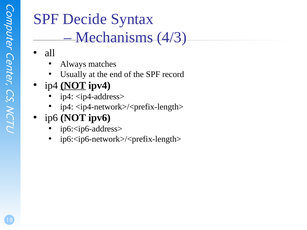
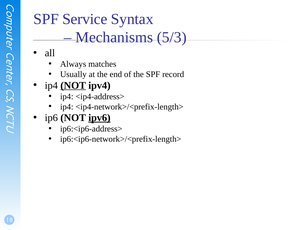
Decide: Decide -> Service (85, 19)
4/3: 4/3 -> 5/3 (172, 37)
ipv6 underline: none -> present (99, 118)
